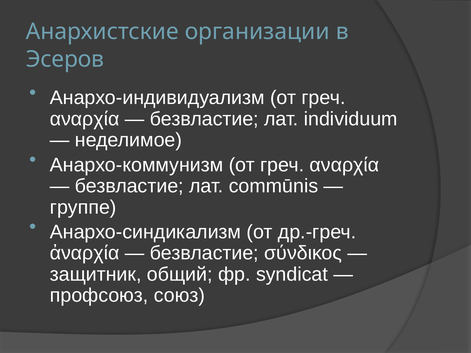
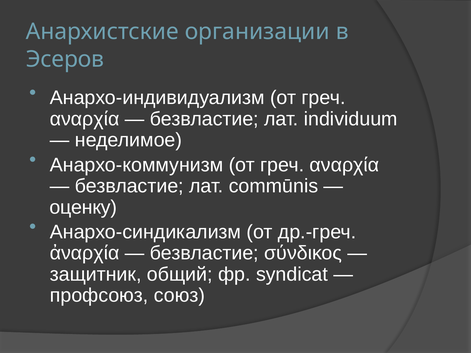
группе: группе -> оценку (83, 207)
